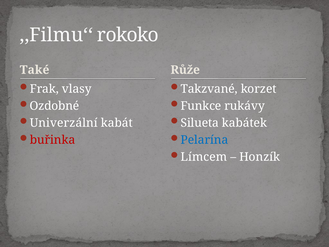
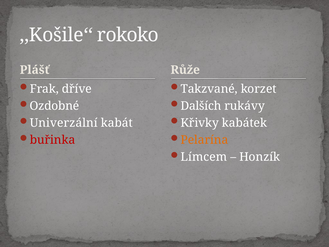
,,Filmu‘‘: ,,Filmu‘‘ -> ,,Košile‘‘ (56, 35)
Také: Také -> Plášť (35, 70)
vlasy: vlasy -> dříve (77, 89)
Funkce: Funkce -> Dalších (201, 106)
Silueta: Silueta -> Křivky (200, 123)
Pelarína colour: blue -> orange (204, 140)
